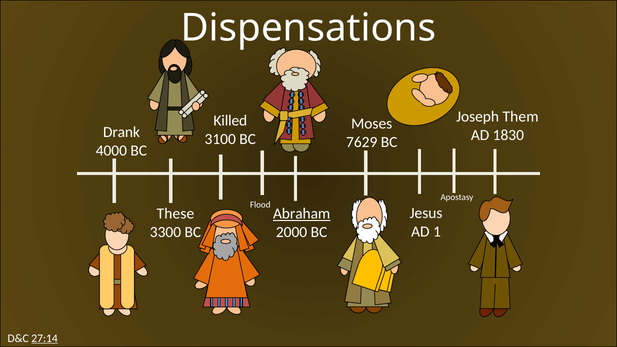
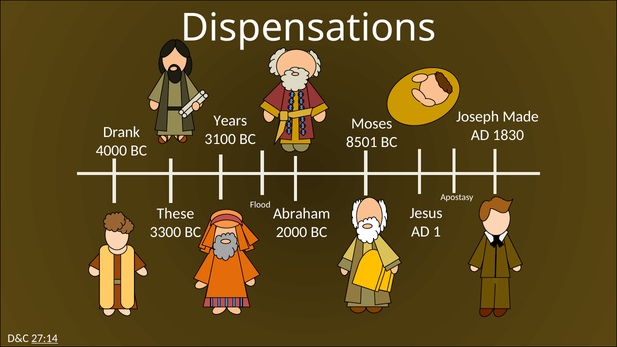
Them: Them -> Made (521, 117)
Killed: Killed -> Years (230, 121)
7629: 7629 -> 8501 (362, 142)
Abraham underline: present -> none (302, 214)
